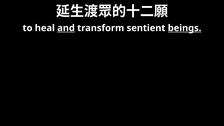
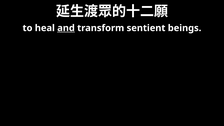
beings underline: present -> none (185, 28)
